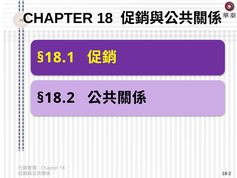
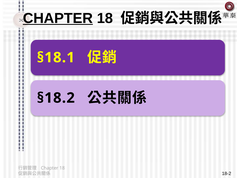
CHAPTER underline: none -> present (58, 18)
